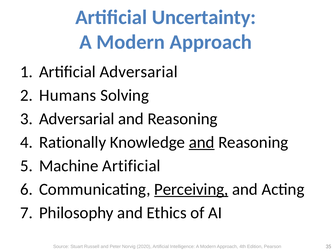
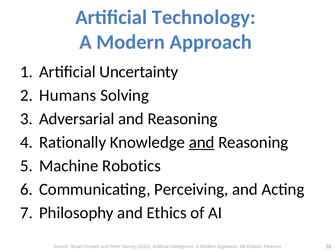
Uncertainty: Uncertainty -> Technology (204, 17)
Artificial Adversarial: Adversarial -> Uncertainty (139, 72)
Machine Artificial: Artificial -> Robotics (132, 166)
Perceiving underline: present -> none (191, 189)
